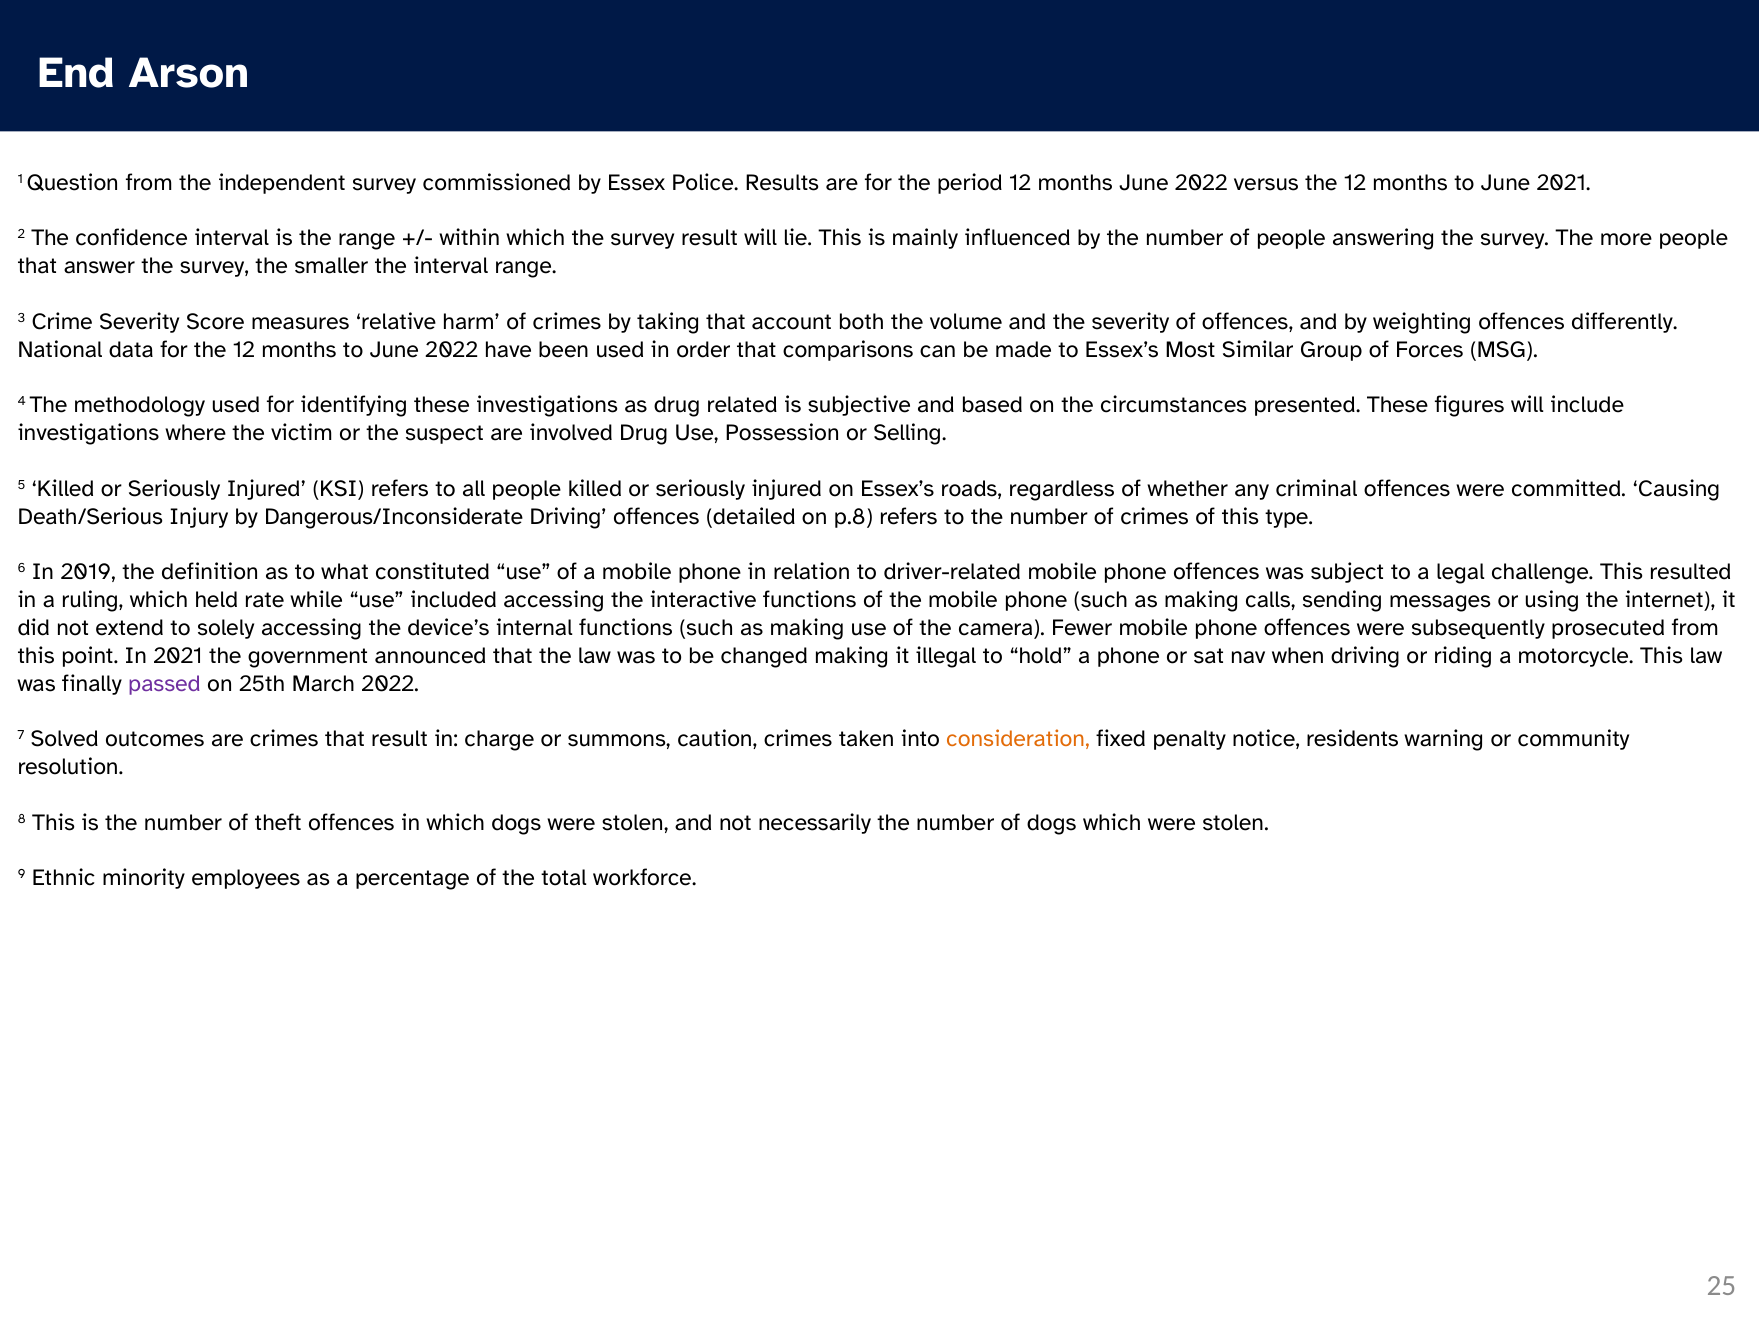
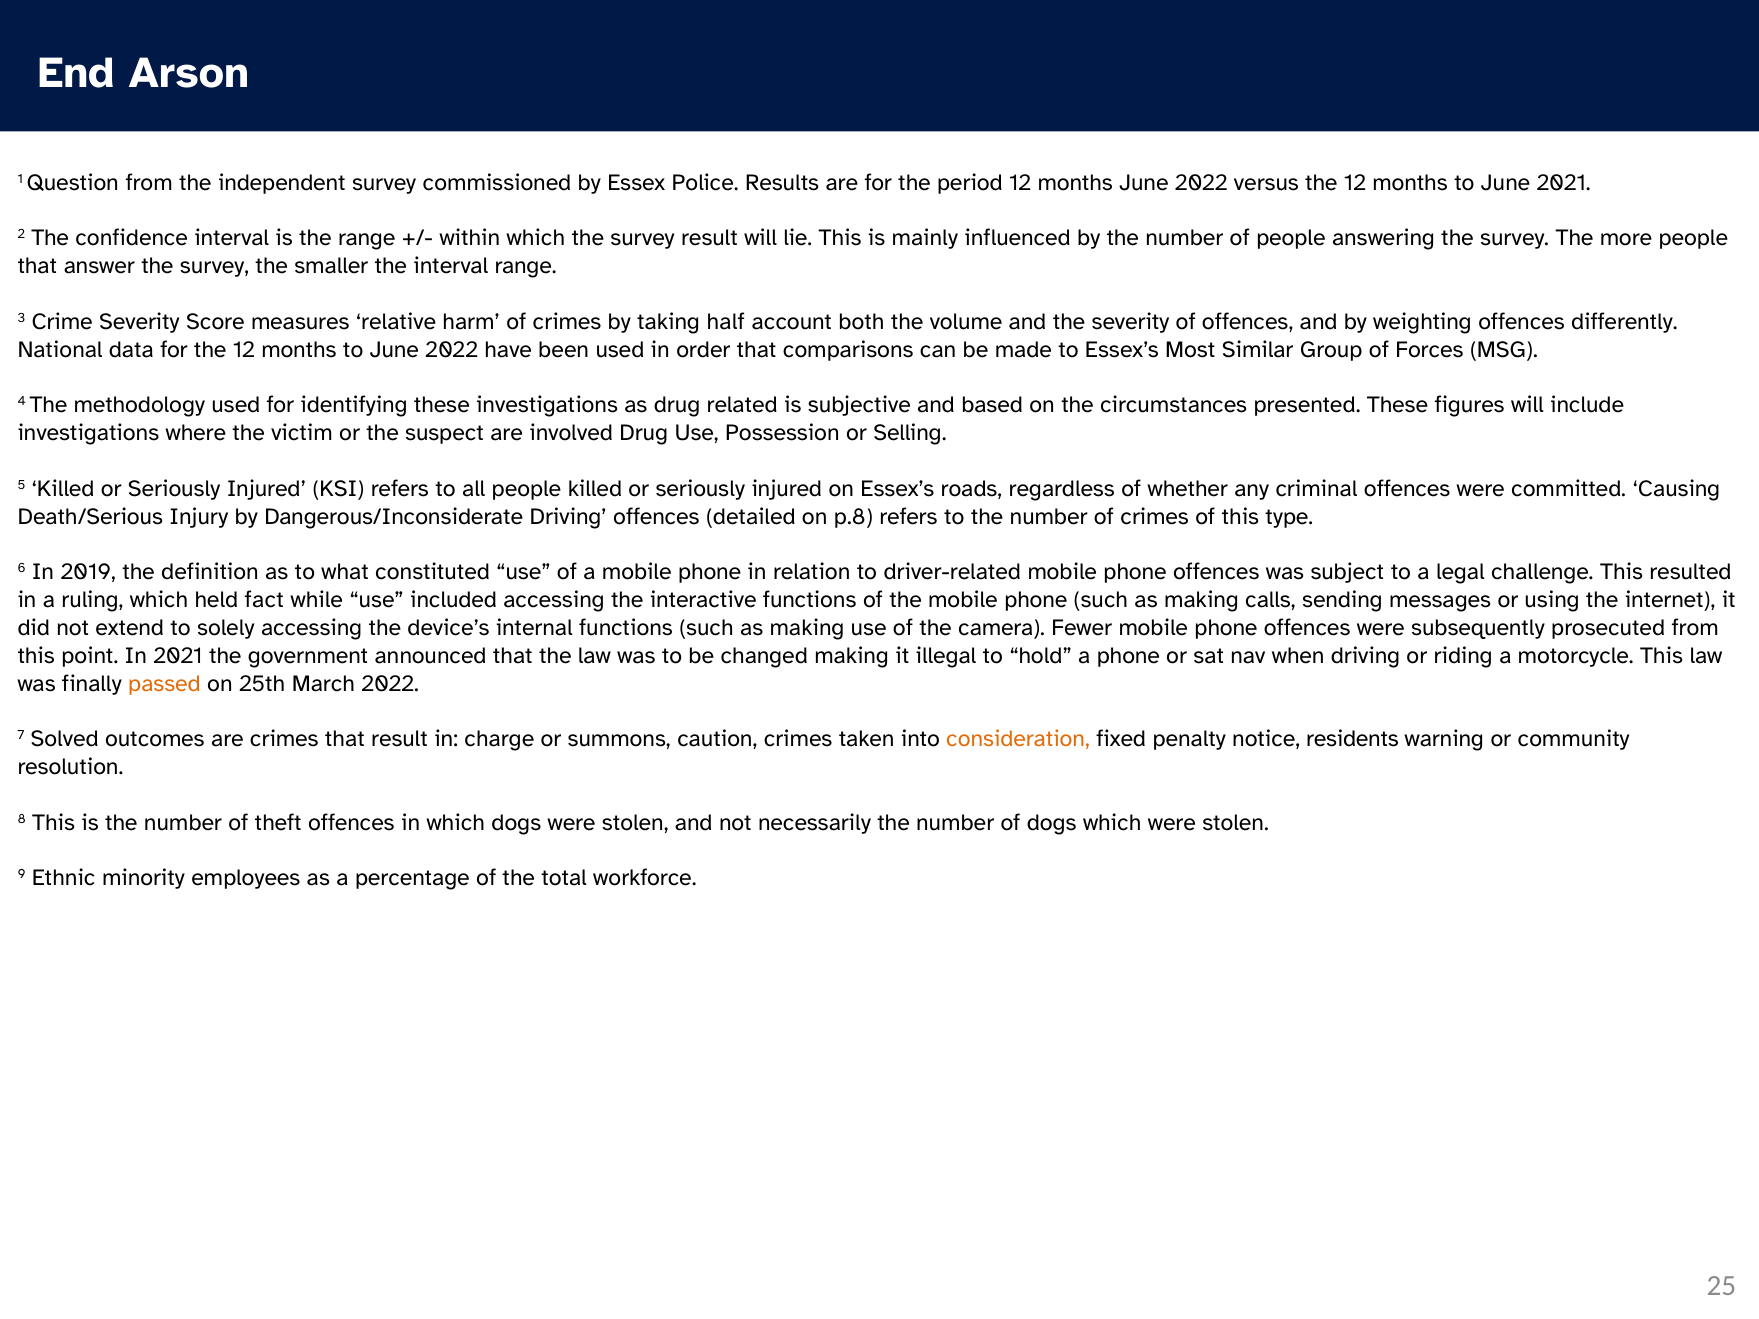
taking that: that -> half (726, 322)
rate: rate -> fact (264, 600)
passed colour: purple -> orange (164, 684)
